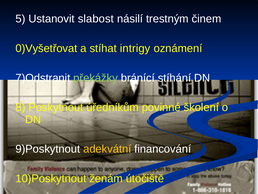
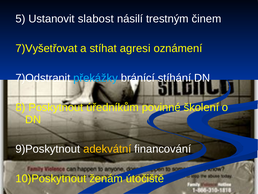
0)Vyšetřovat: 0)Vyšetřovat -> 7)Vyšetřovat (46, 48)
intrigy: intrigy -> agresi (135, 48)
překážky colour: light green -> light blue (96, 78)
